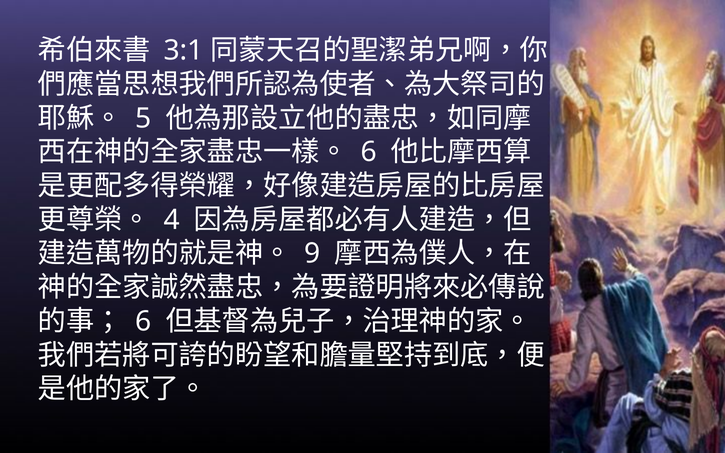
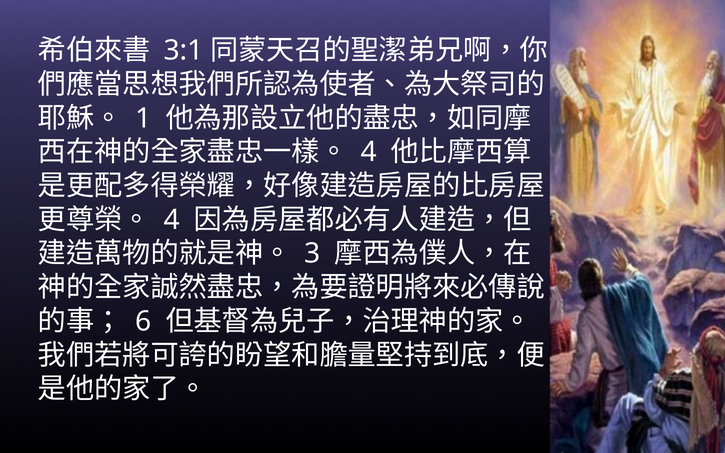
5: 5 -> 1 (144, 118)
6: 6 -> 4 (369, 152)
9: 9 -> 3 (312, 254)
